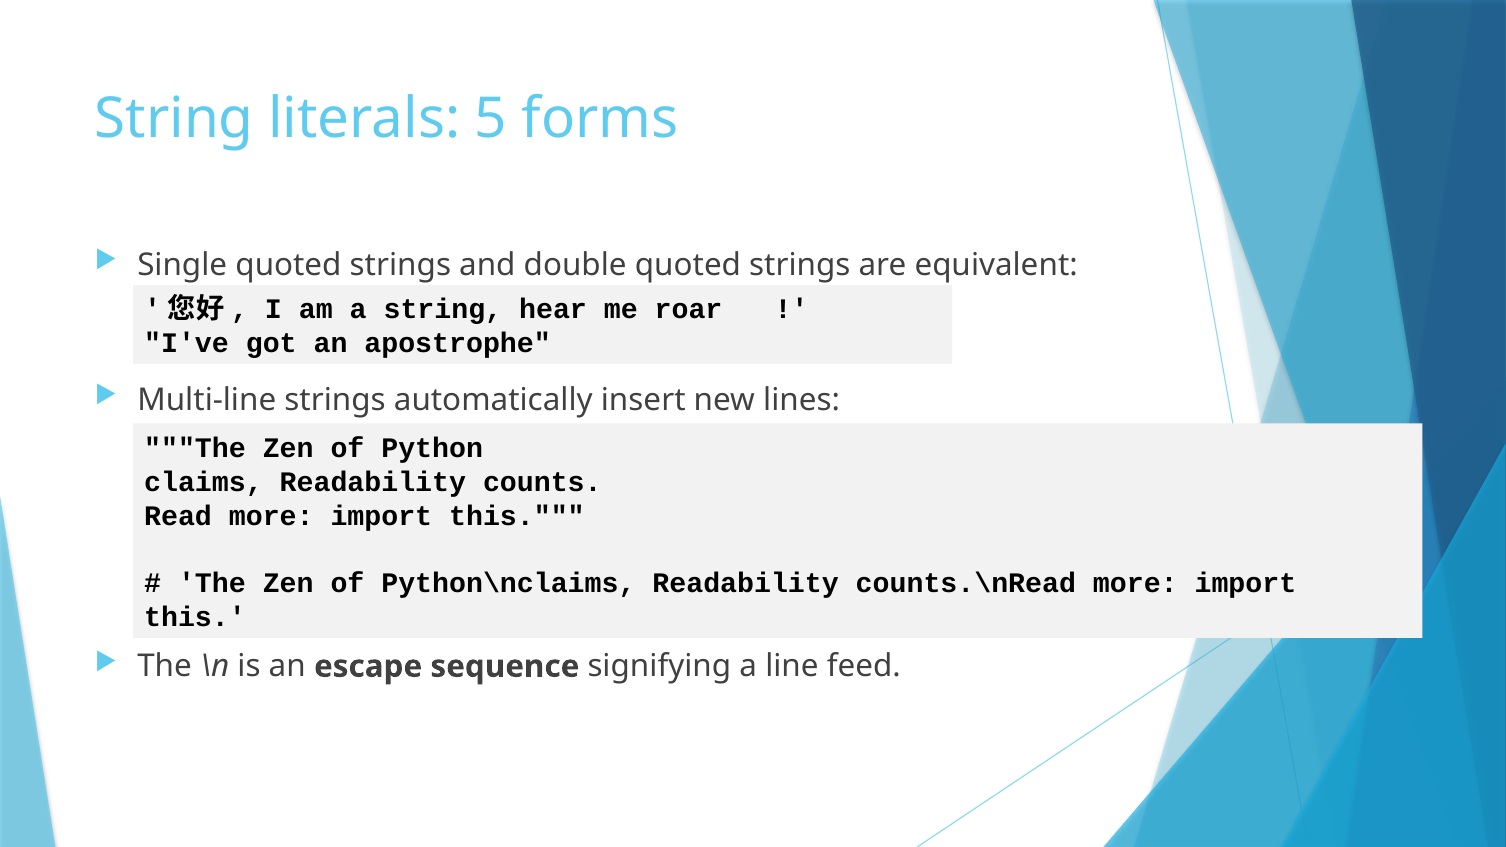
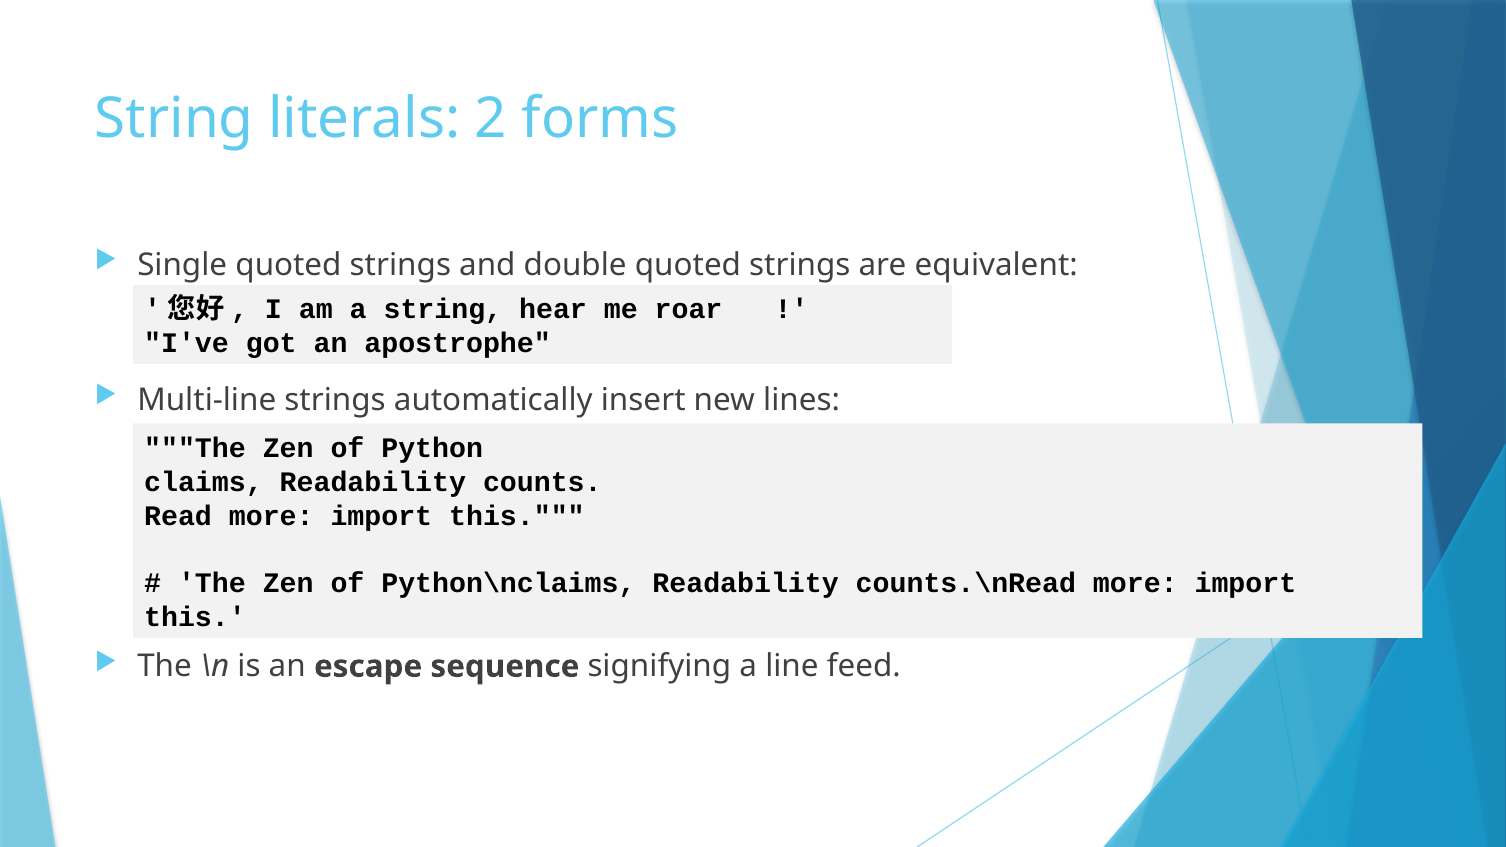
5: 5 -> 2 (491, 119)
